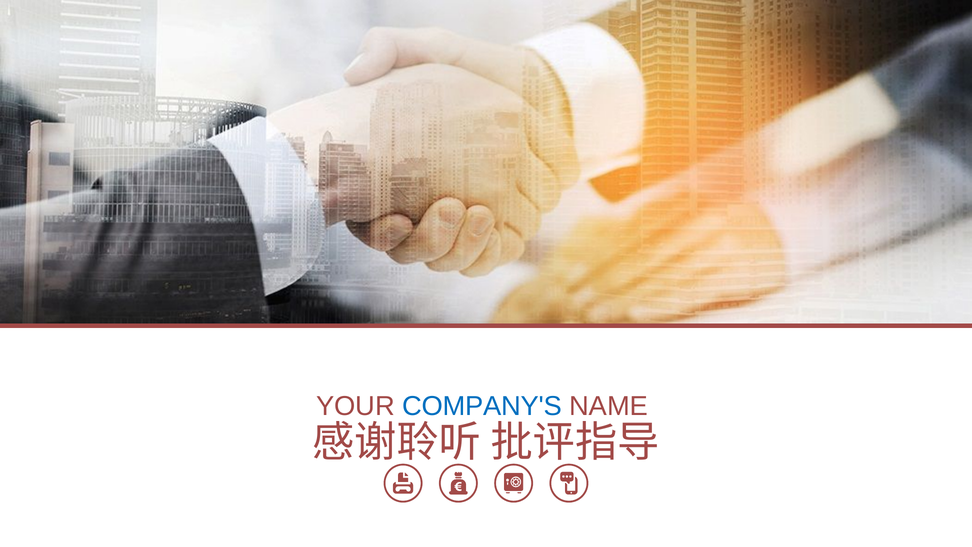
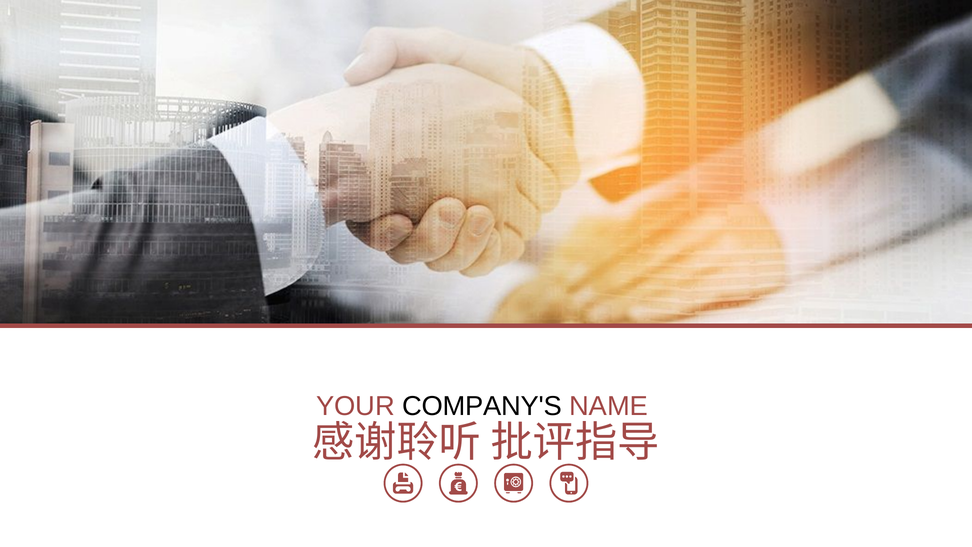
COMPANY'S colour: blue -> black (482, 406)
